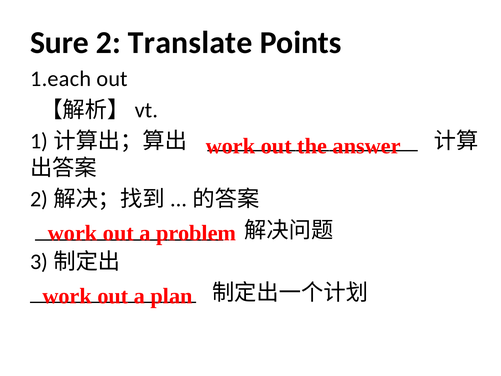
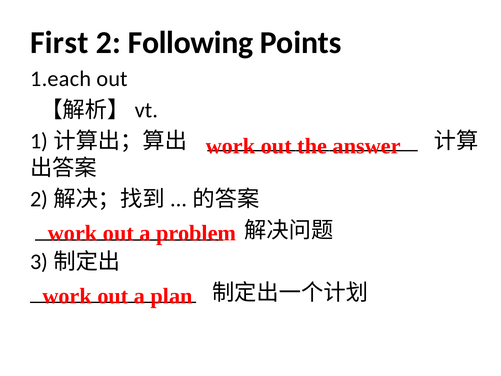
Sure: Sure -> First (59, 43)
Translate: Translate -> Following (190, 43)
